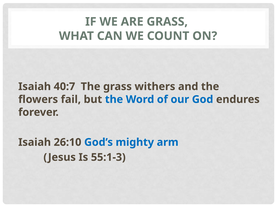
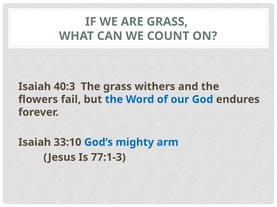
40:7: 40:7 -> 40:3 (64, 87)
26:10: 26:10 -> 33:10 (68, 143)
55:1-3: 55:1-3 -> 77:1-3 (108, 158)
